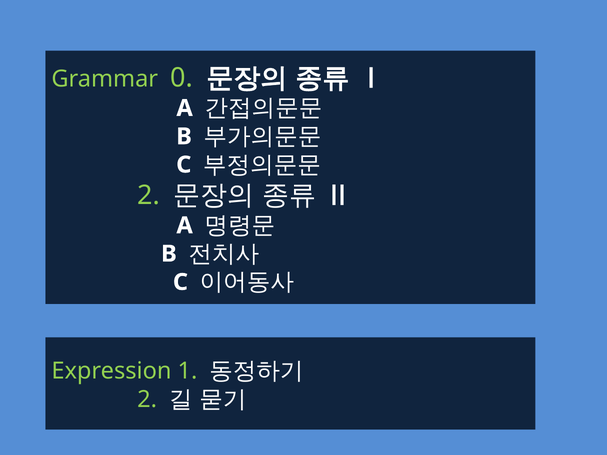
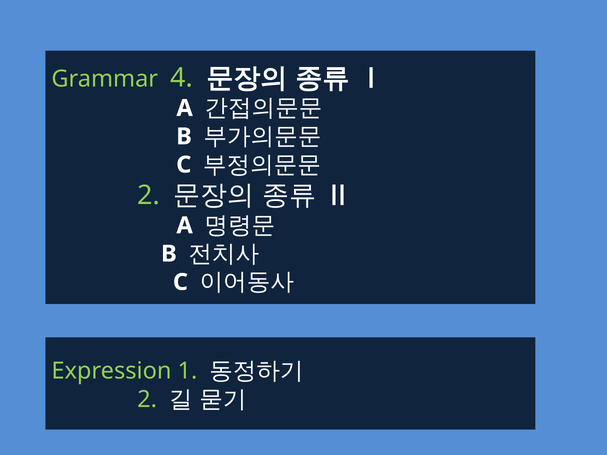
0: 0 -> 4 (182, 78)
